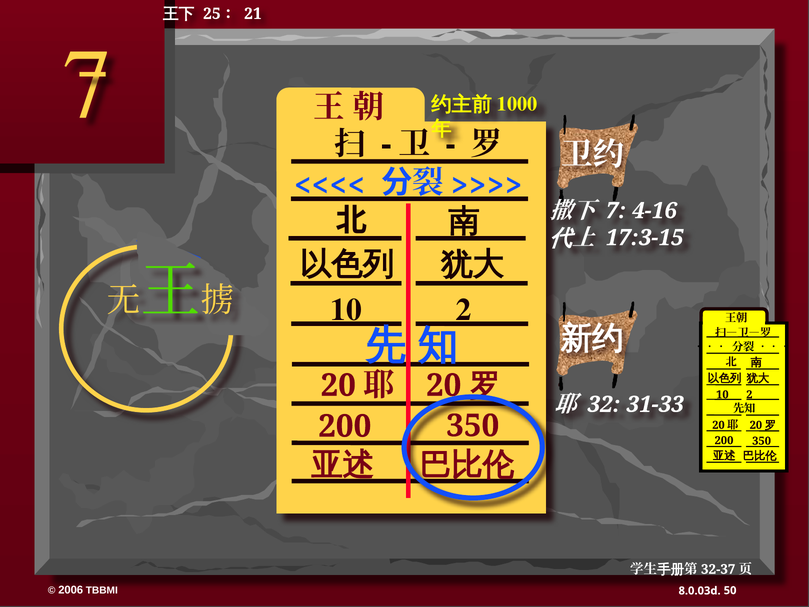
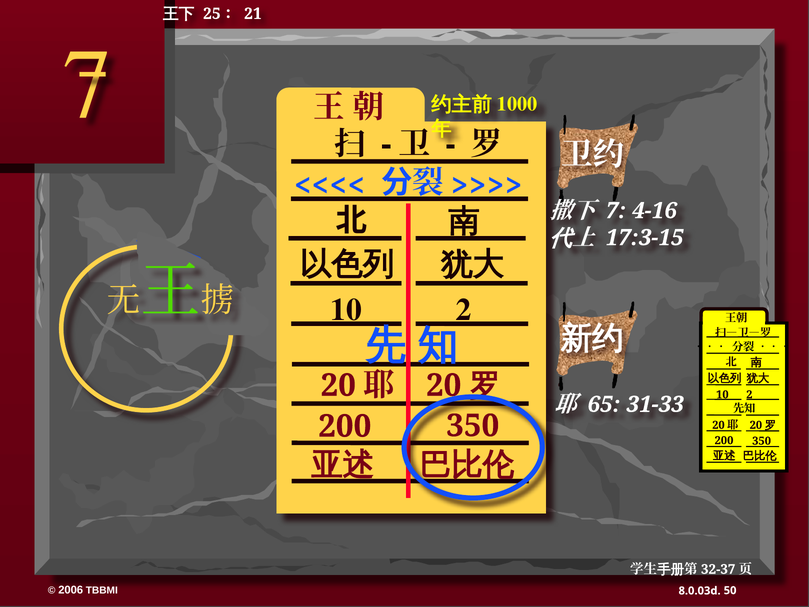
32: 32 -> 65 (604, 404)
